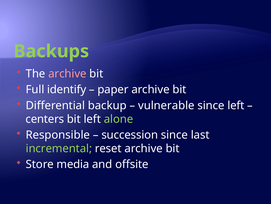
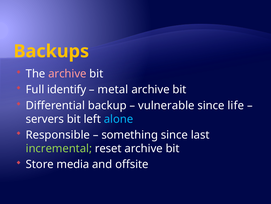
Backups colour: light green -> yellow (51, 51)
paper: paper -> metal (113, 89)
since left: left -> life (236, 105)
centers: centers -> servers (45, 119)
alone colour: light green -> light blue (119, 119)
succession: succession -> something (130, 134)
